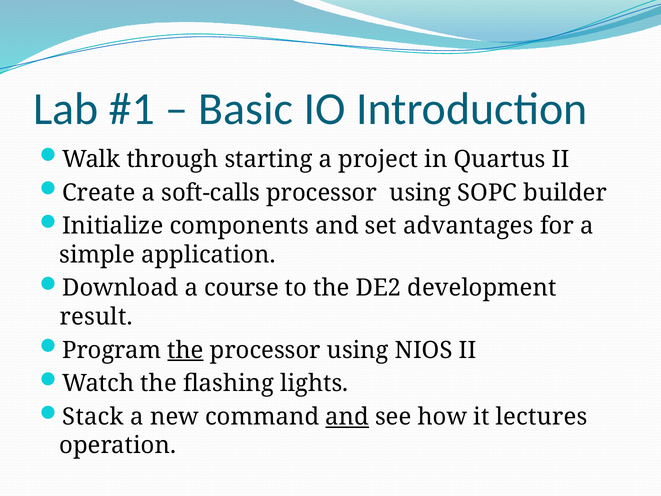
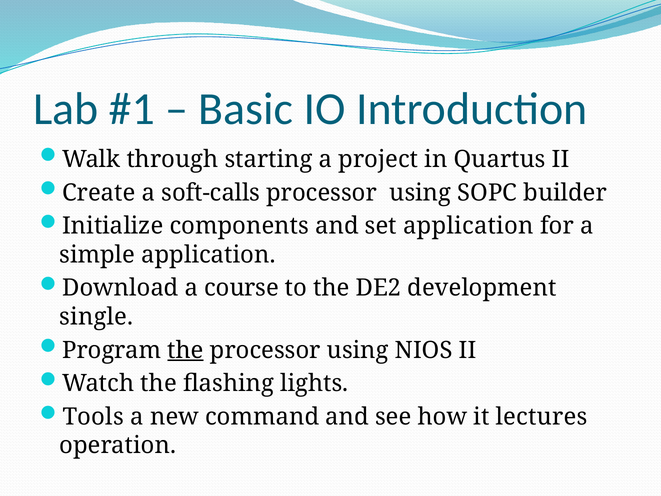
set advantages: advantages -> application (468, 226)
result: result -> single (96, 317)
Stack: Stack -> Tools (93, 417)
and underline: present -> none (347, 417)
